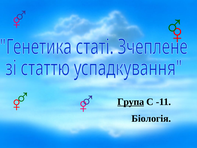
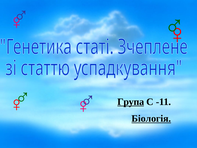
Біологія underline: none -> present (151, 118)
